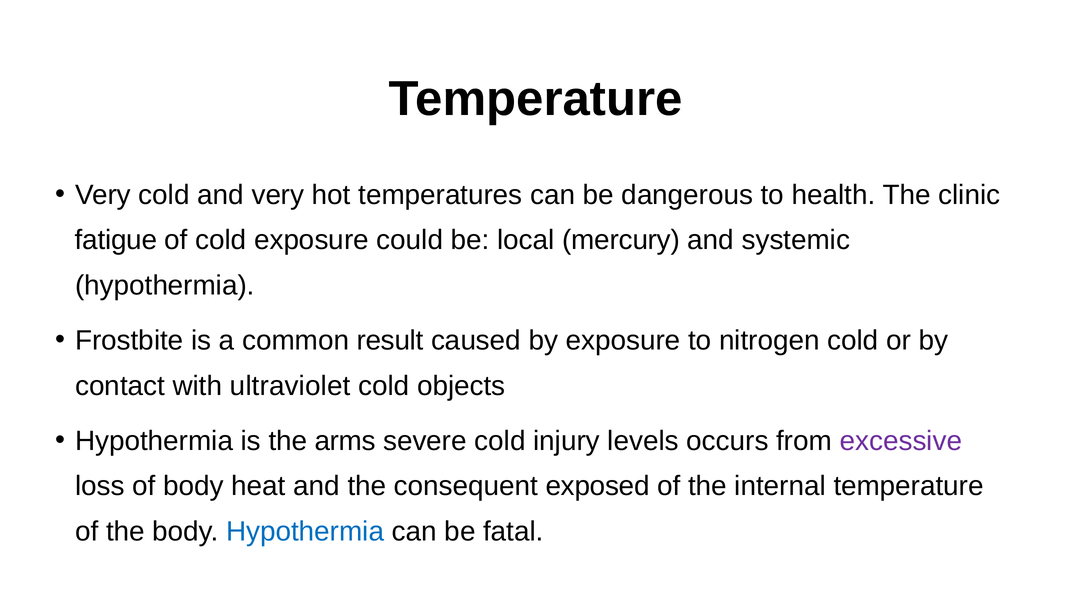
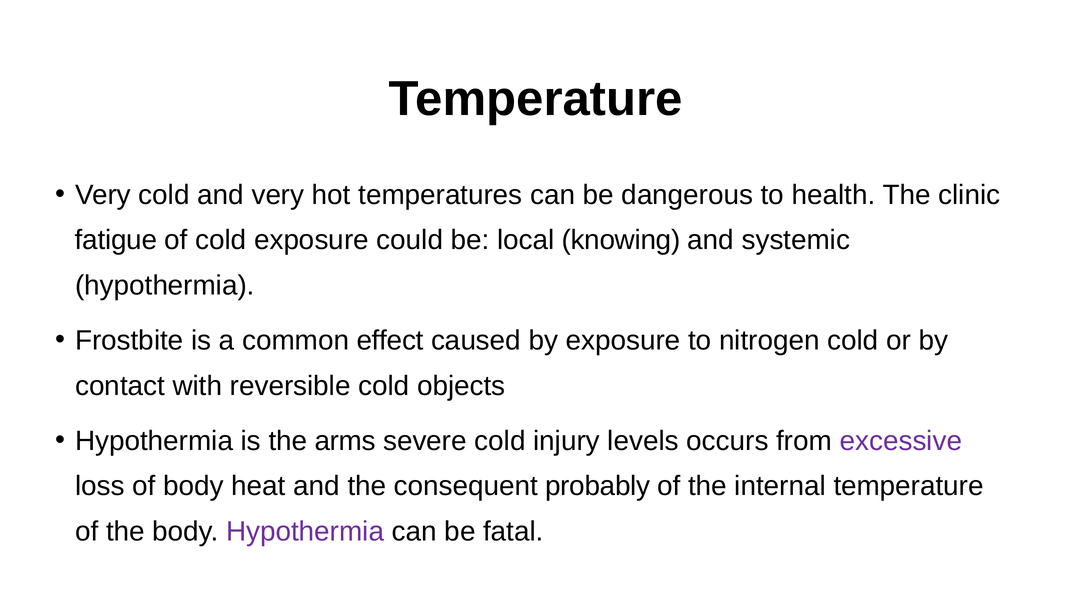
mercury: mercury -> knowing (621, 240)
result: result -> effect (390, 341)
ultraviolet: ultraviolet -> reversible (290, 386)
exposed: exposed -> probably (598, 486)
Hypothermia colour: blue -> purple (305, 531)
